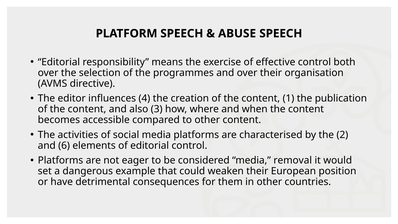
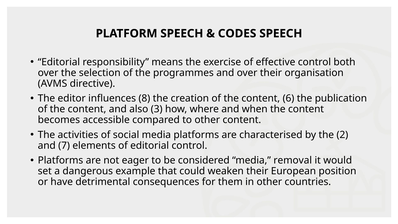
ABUSE: ABUSE -> CODES (237, 33)
4: 4 -> 8 (144, 98)
1: 1 -> 6 (288, 98)
6: 6 -> 7 (64, 145)
